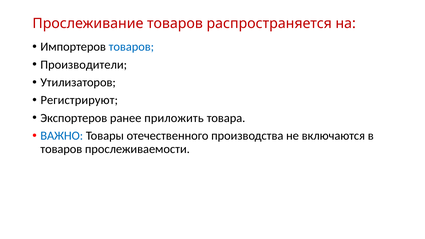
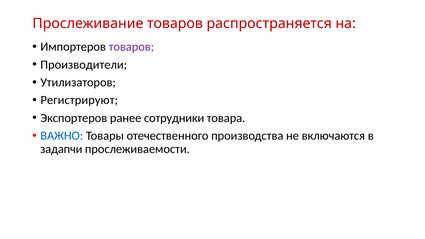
товаров colour: blue -> purple (131, 47)
приложить: приложить -> сотрудники (174, 118)
товаров: товаров -> задапчи (61, 149)
